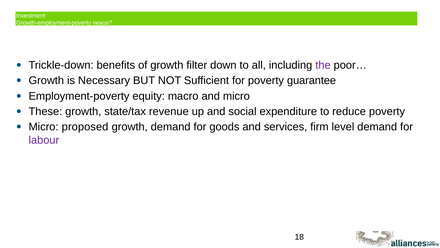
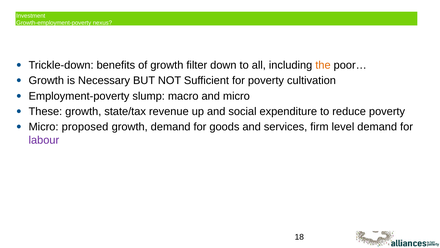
the colour: purple -> orange (323, 65)
guarantee: guarantee -> cultivation (311, 81)
equity: equity -> slump (149, 96)
